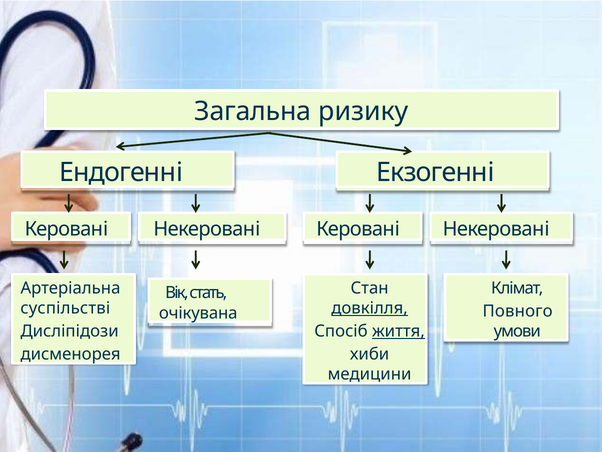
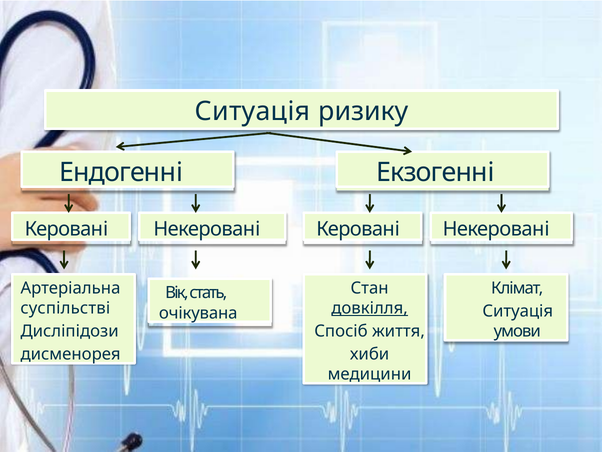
Загальна: Загальна -> Ситуація (252, 111)
Повного: Повного -> Ситуація (518, 311)
життя underline: present -> none (398, 331)
